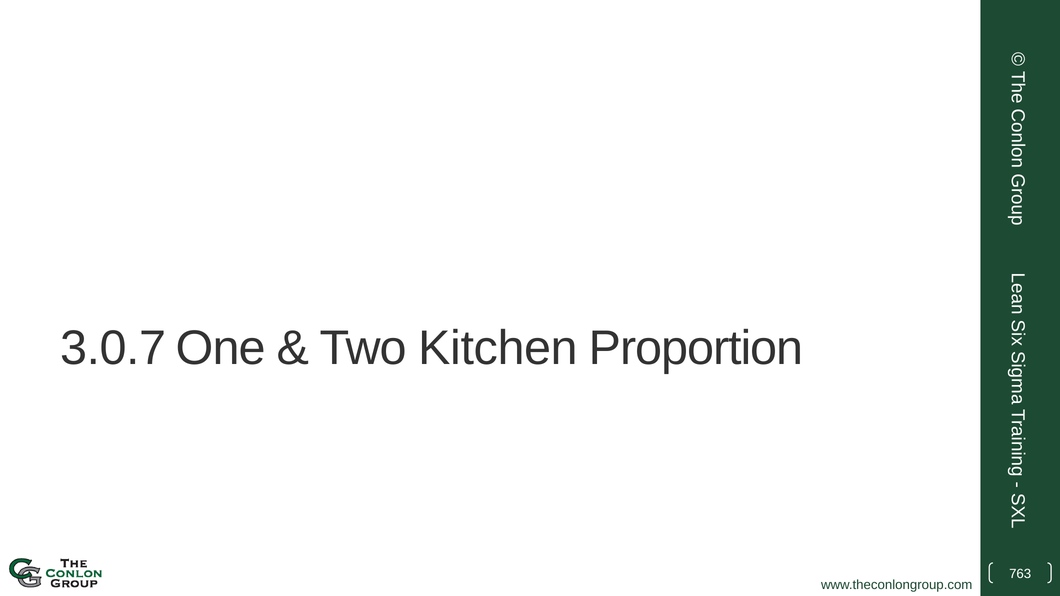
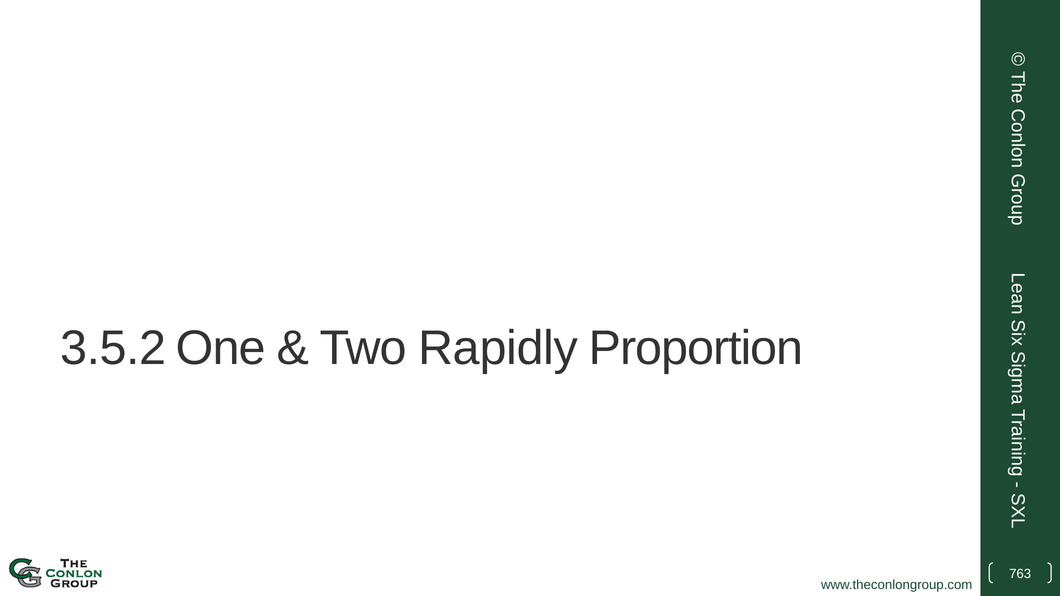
3.0.7: 3.0.7 -> 3.5.2 (113, 348)
Kitchen: Kitchen -> Rapidly (498, 348)
